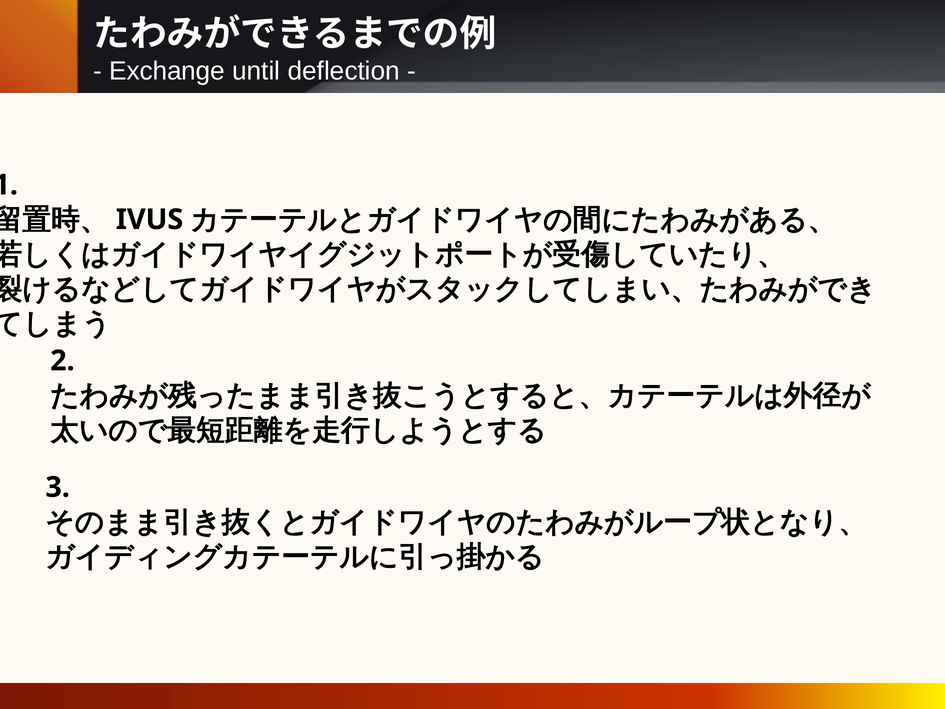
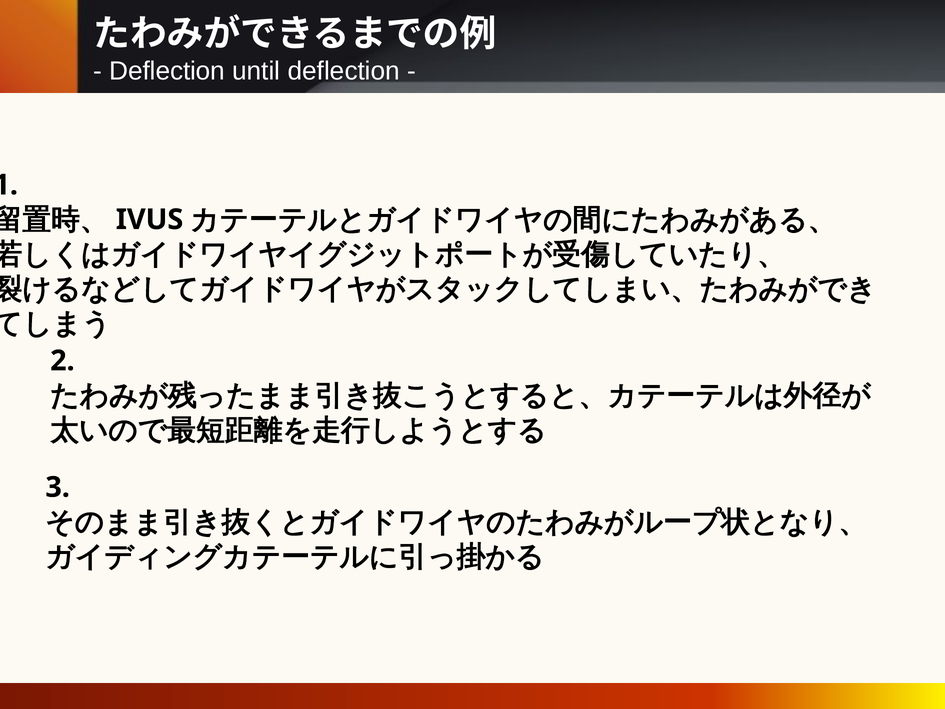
Exchange: Exchange -> Deflection (167, 71)
